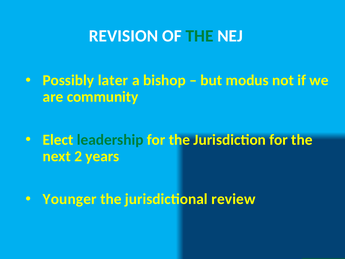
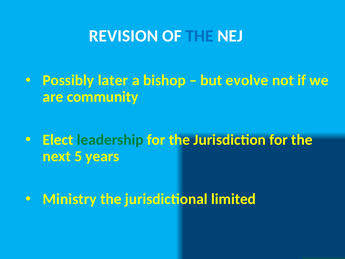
THE colour: green -> blue (200, 36)
modus: modus -> evolve (247, 80)
2: 2 -> 5 (78, 156)
Younger: Younger -> Ministry (70, 199)
review: review -> limited (234, 199)
